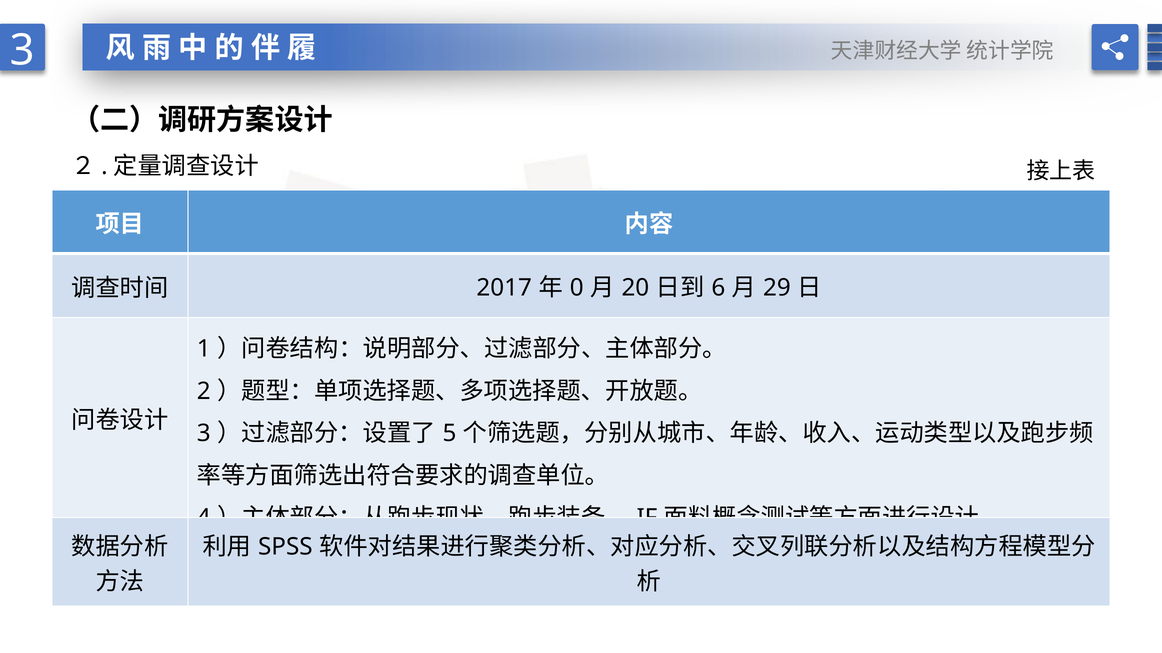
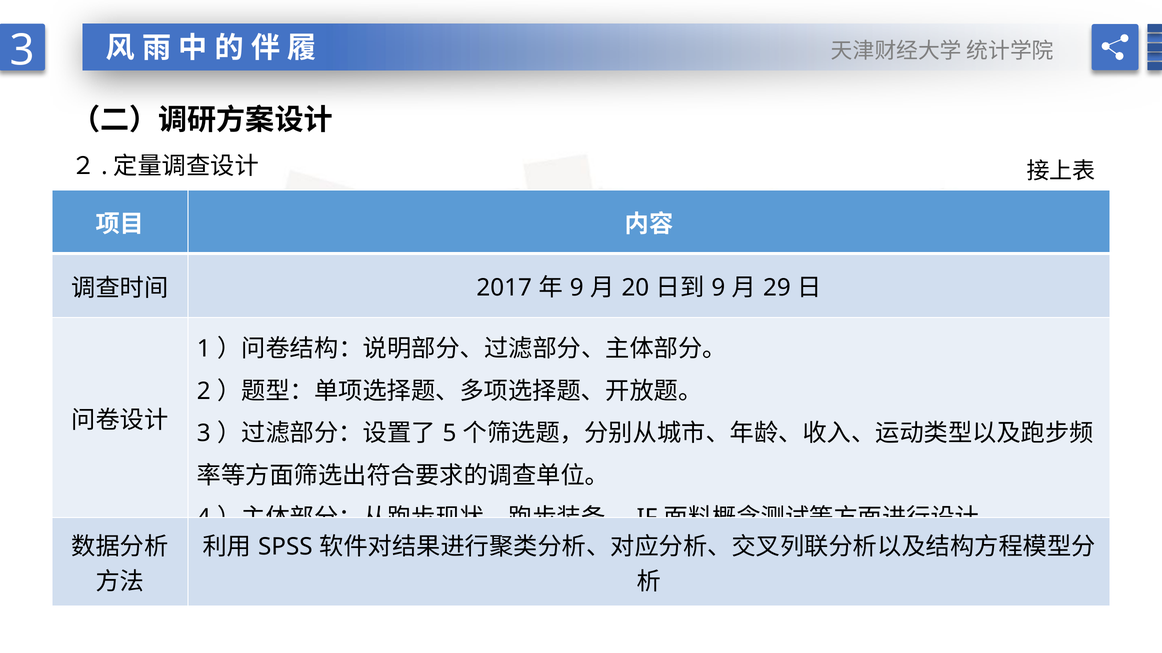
0: 0 -> 9 (577, 288)
6: 6 -> 9 (718, 288)
